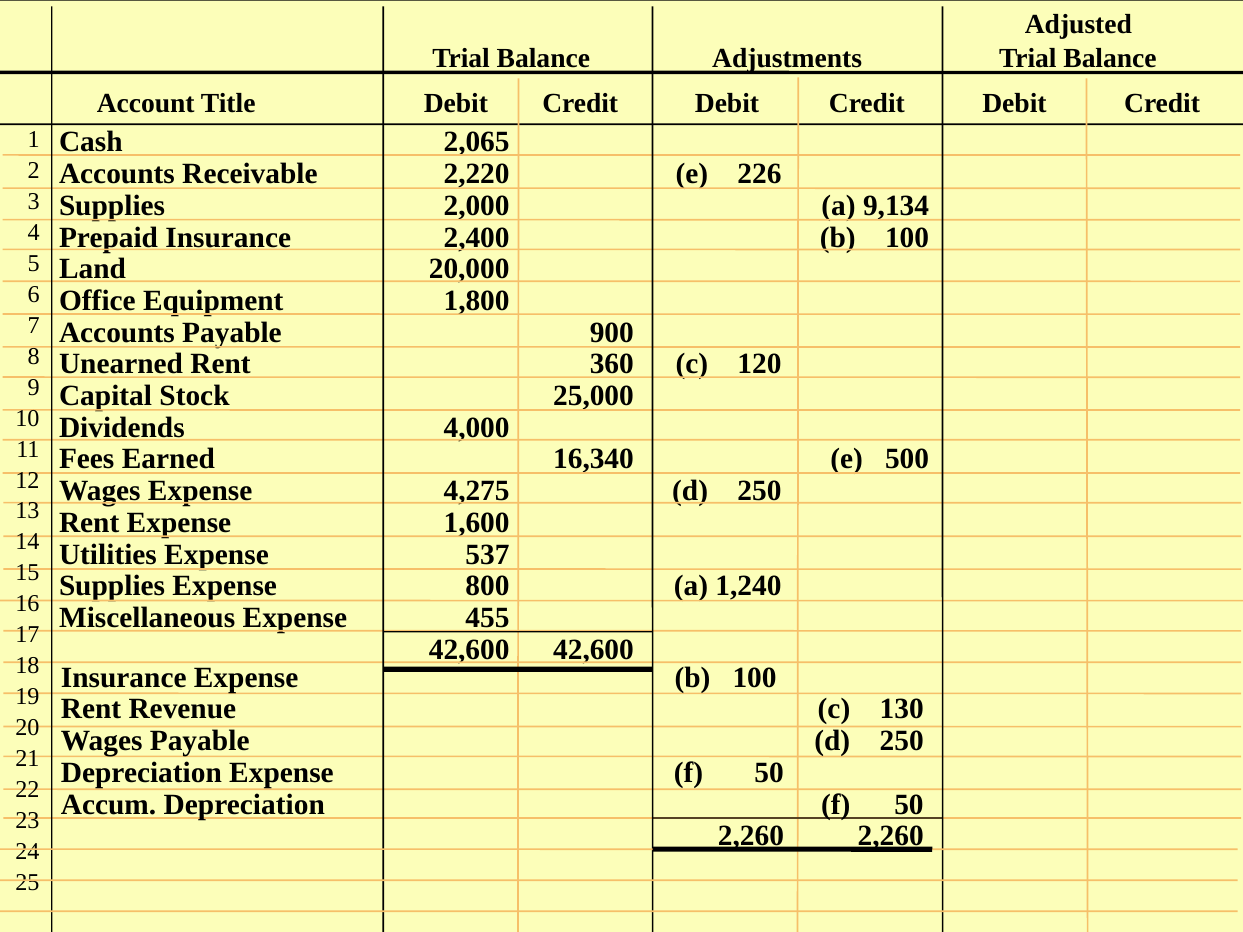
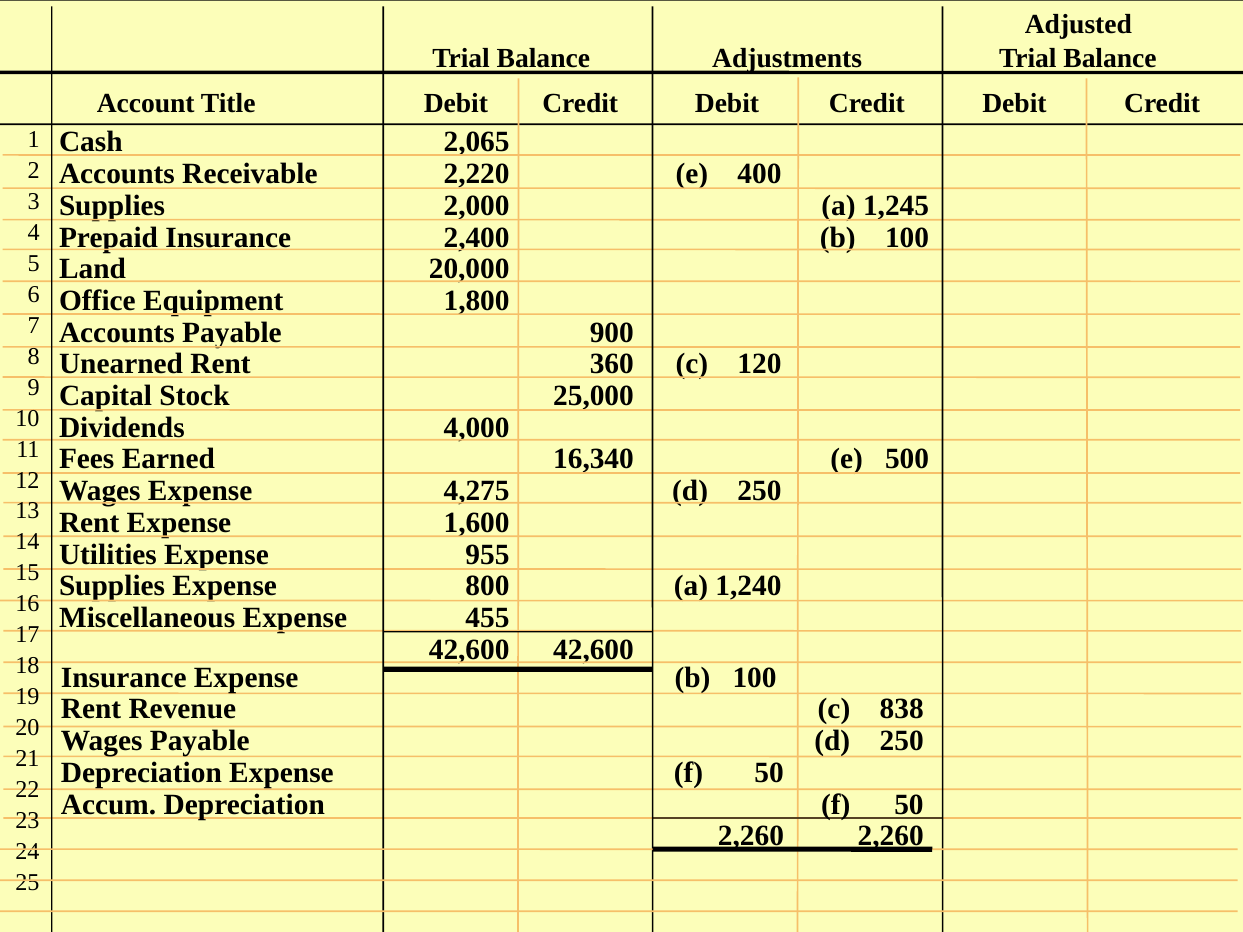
226: 226 -> 400 (759, 174)
9,134: 9,134 -> 1,245 (896, 206)
537: 537 -> 955 (488, 555)
130: 130 -> 838 (902, 709)
